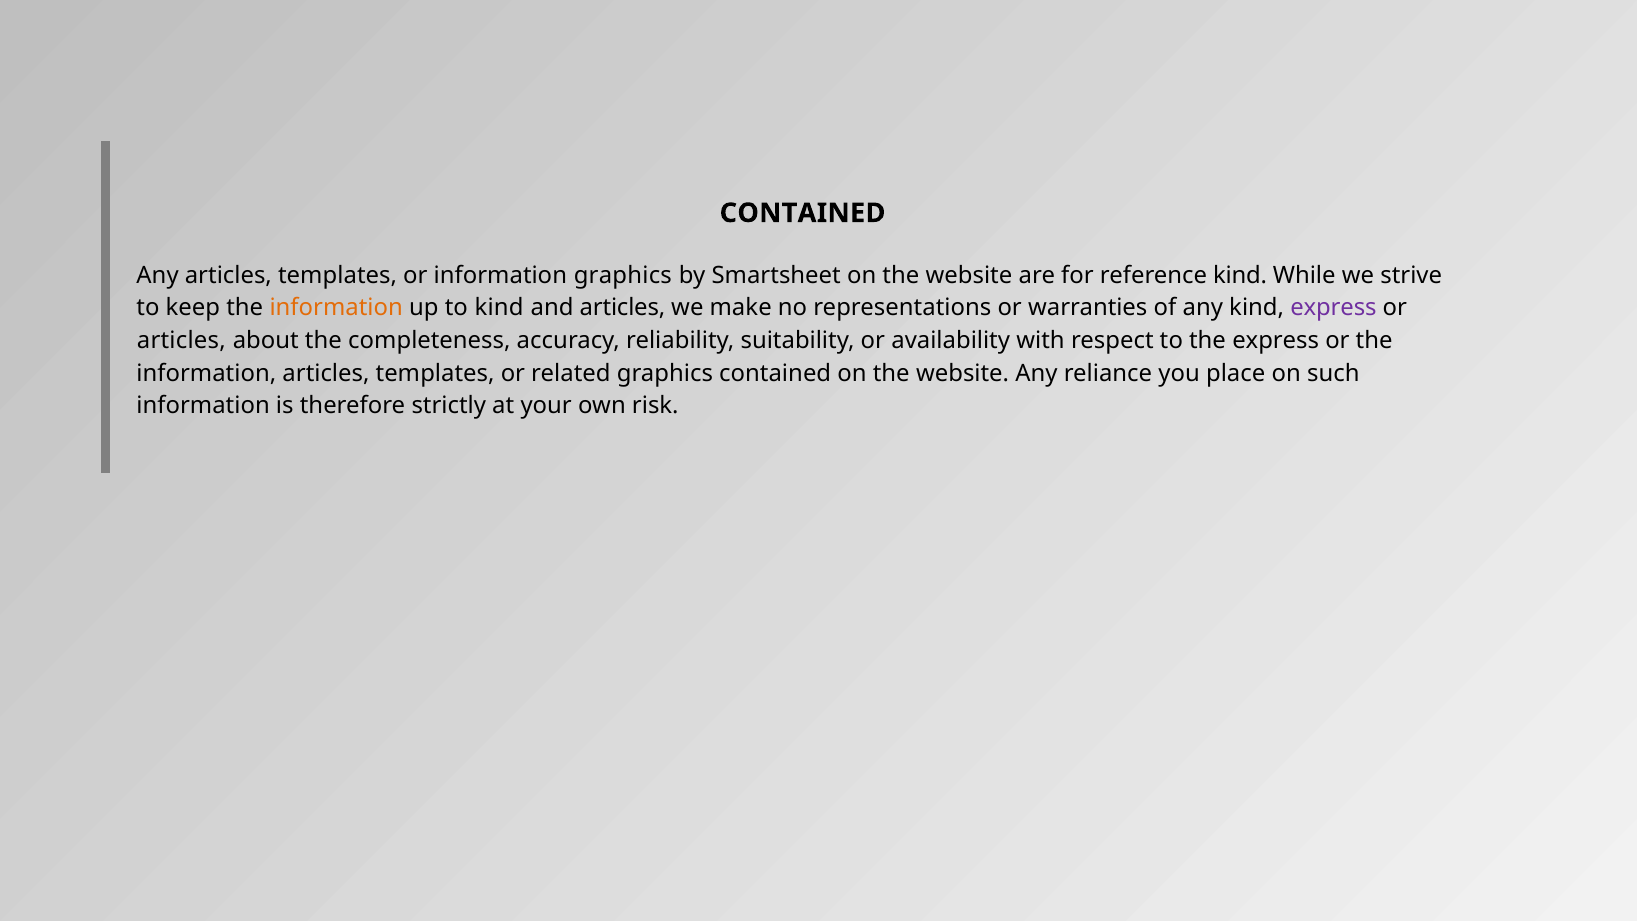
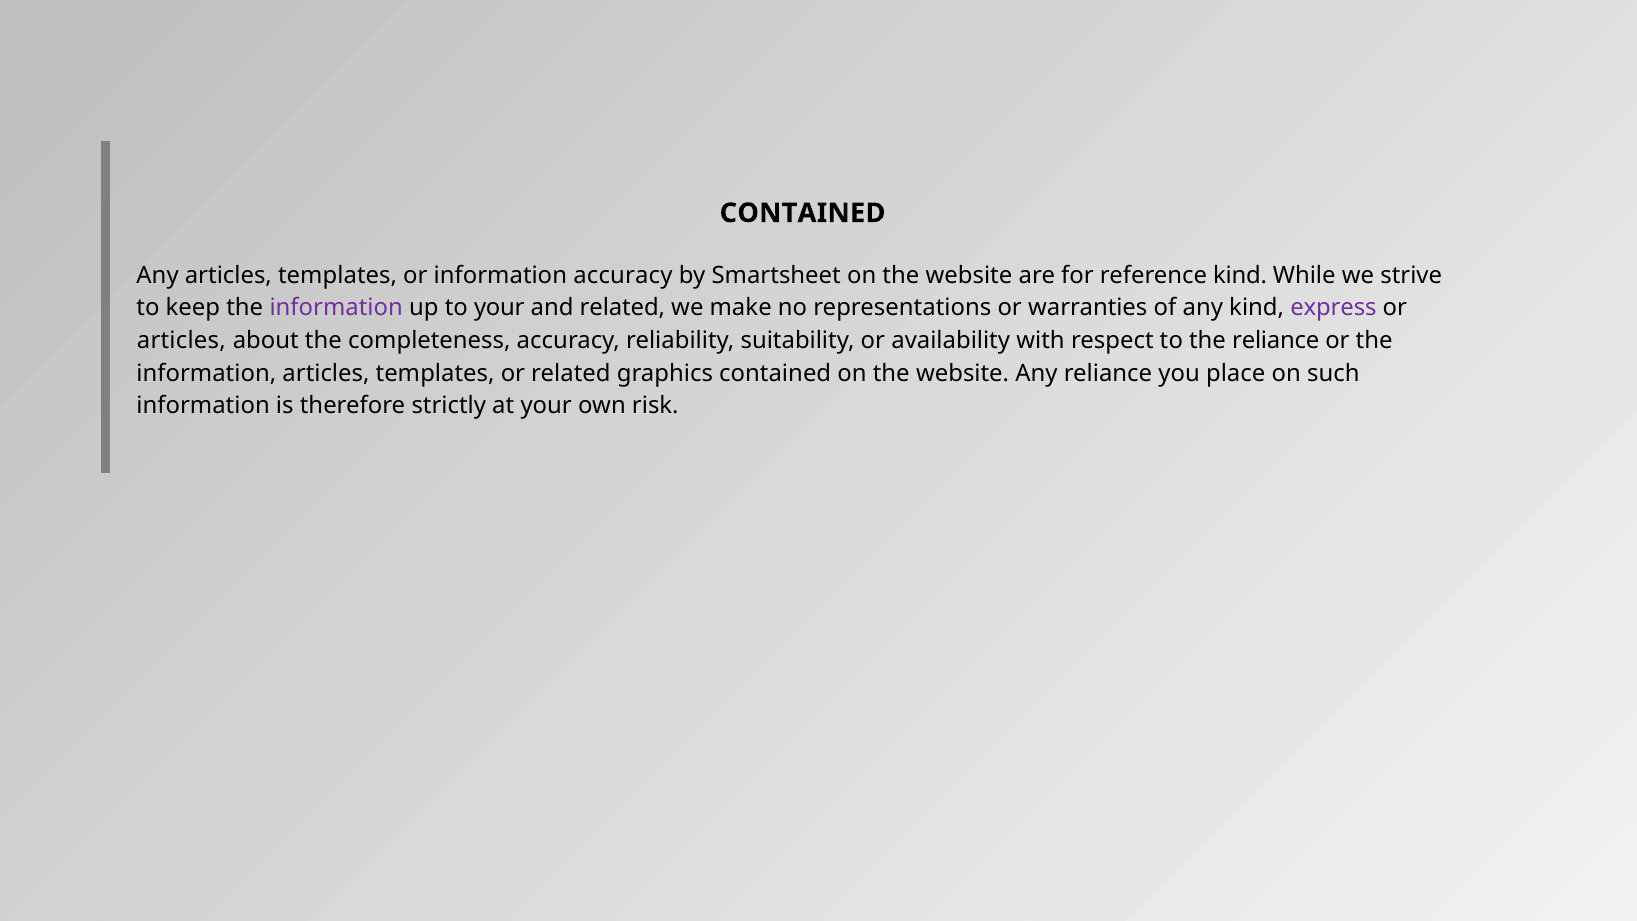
information graphics: graphics -> accuracy (623, 276)
information colour: orange -> purple (336, 308)
to kind: kind -> your (499, 308)
and articles: articles -> related (622, 308)
the express: express -> reliance (1276, 341)
